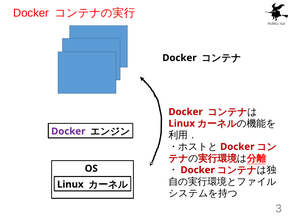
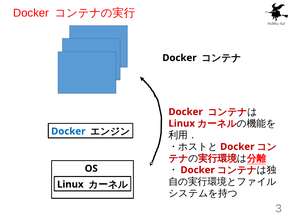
Docker colour: purple -> blue (68, 131)
